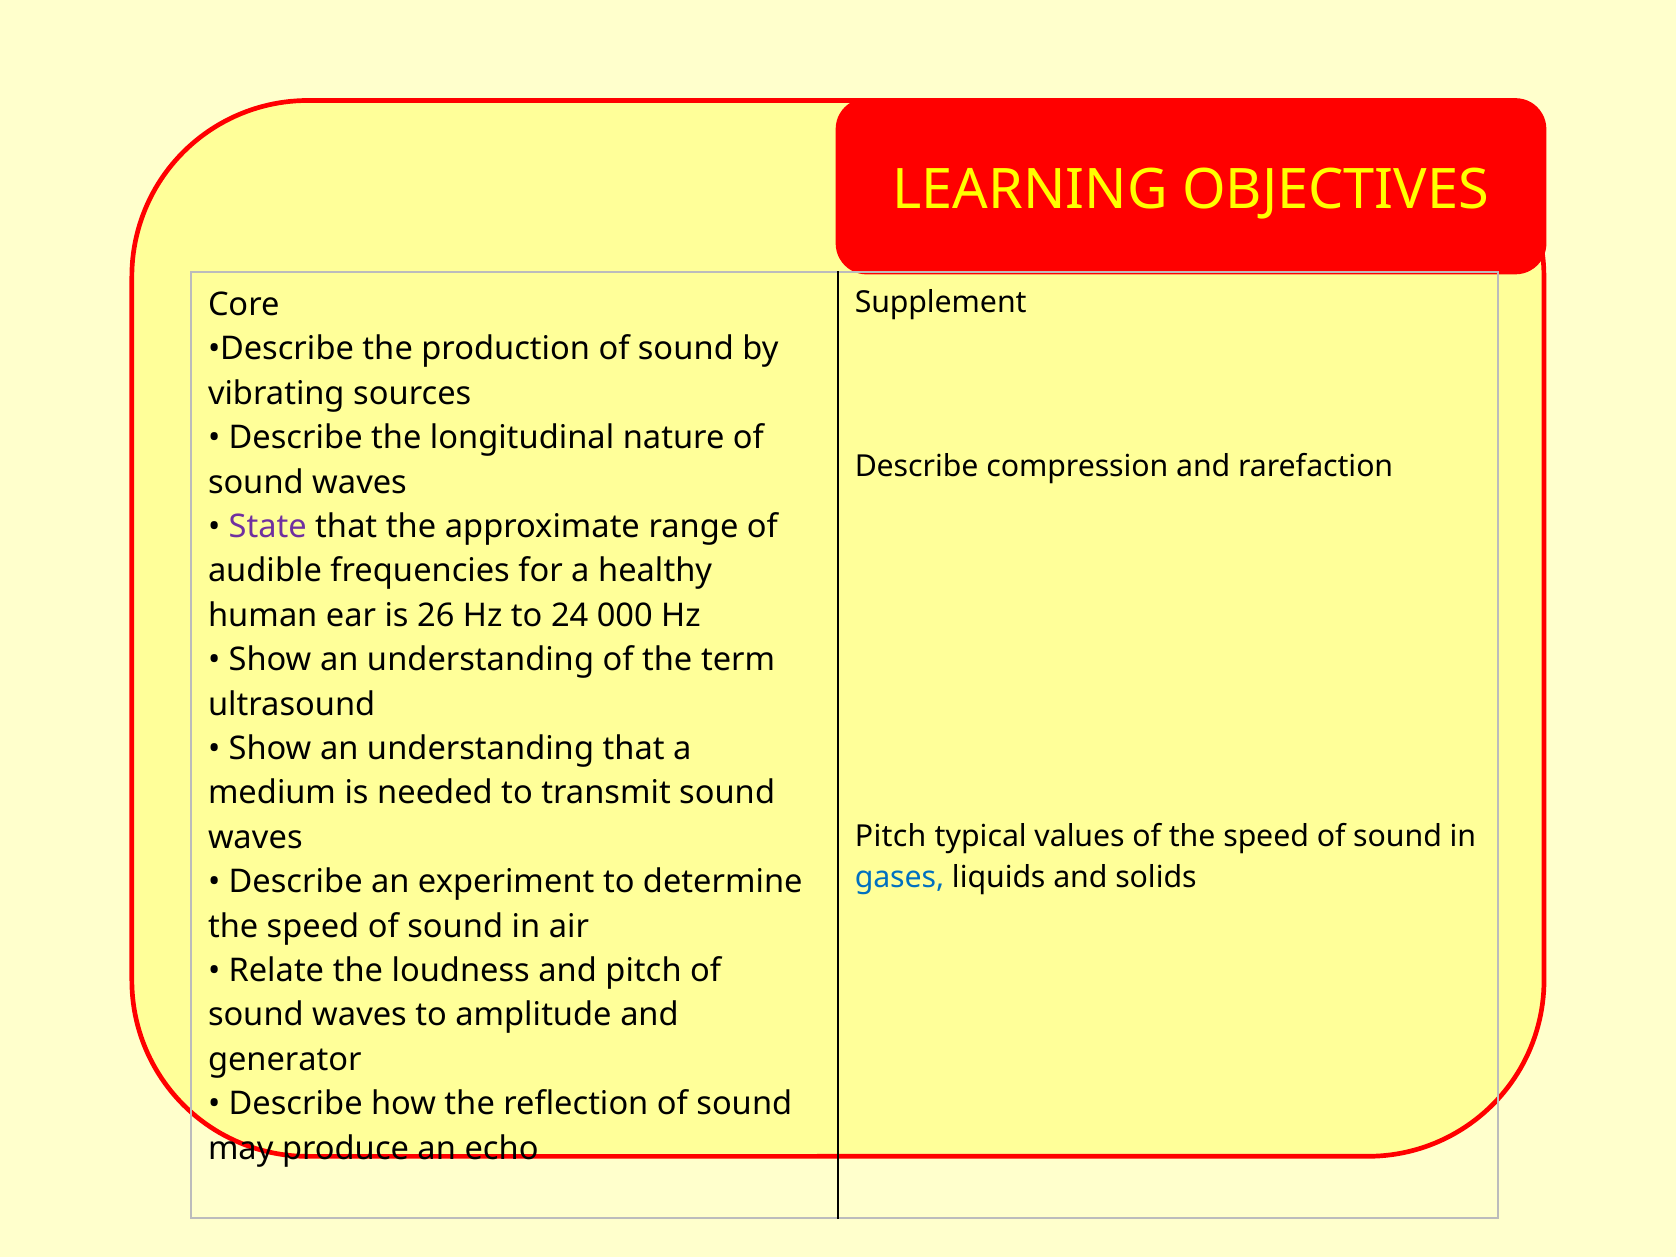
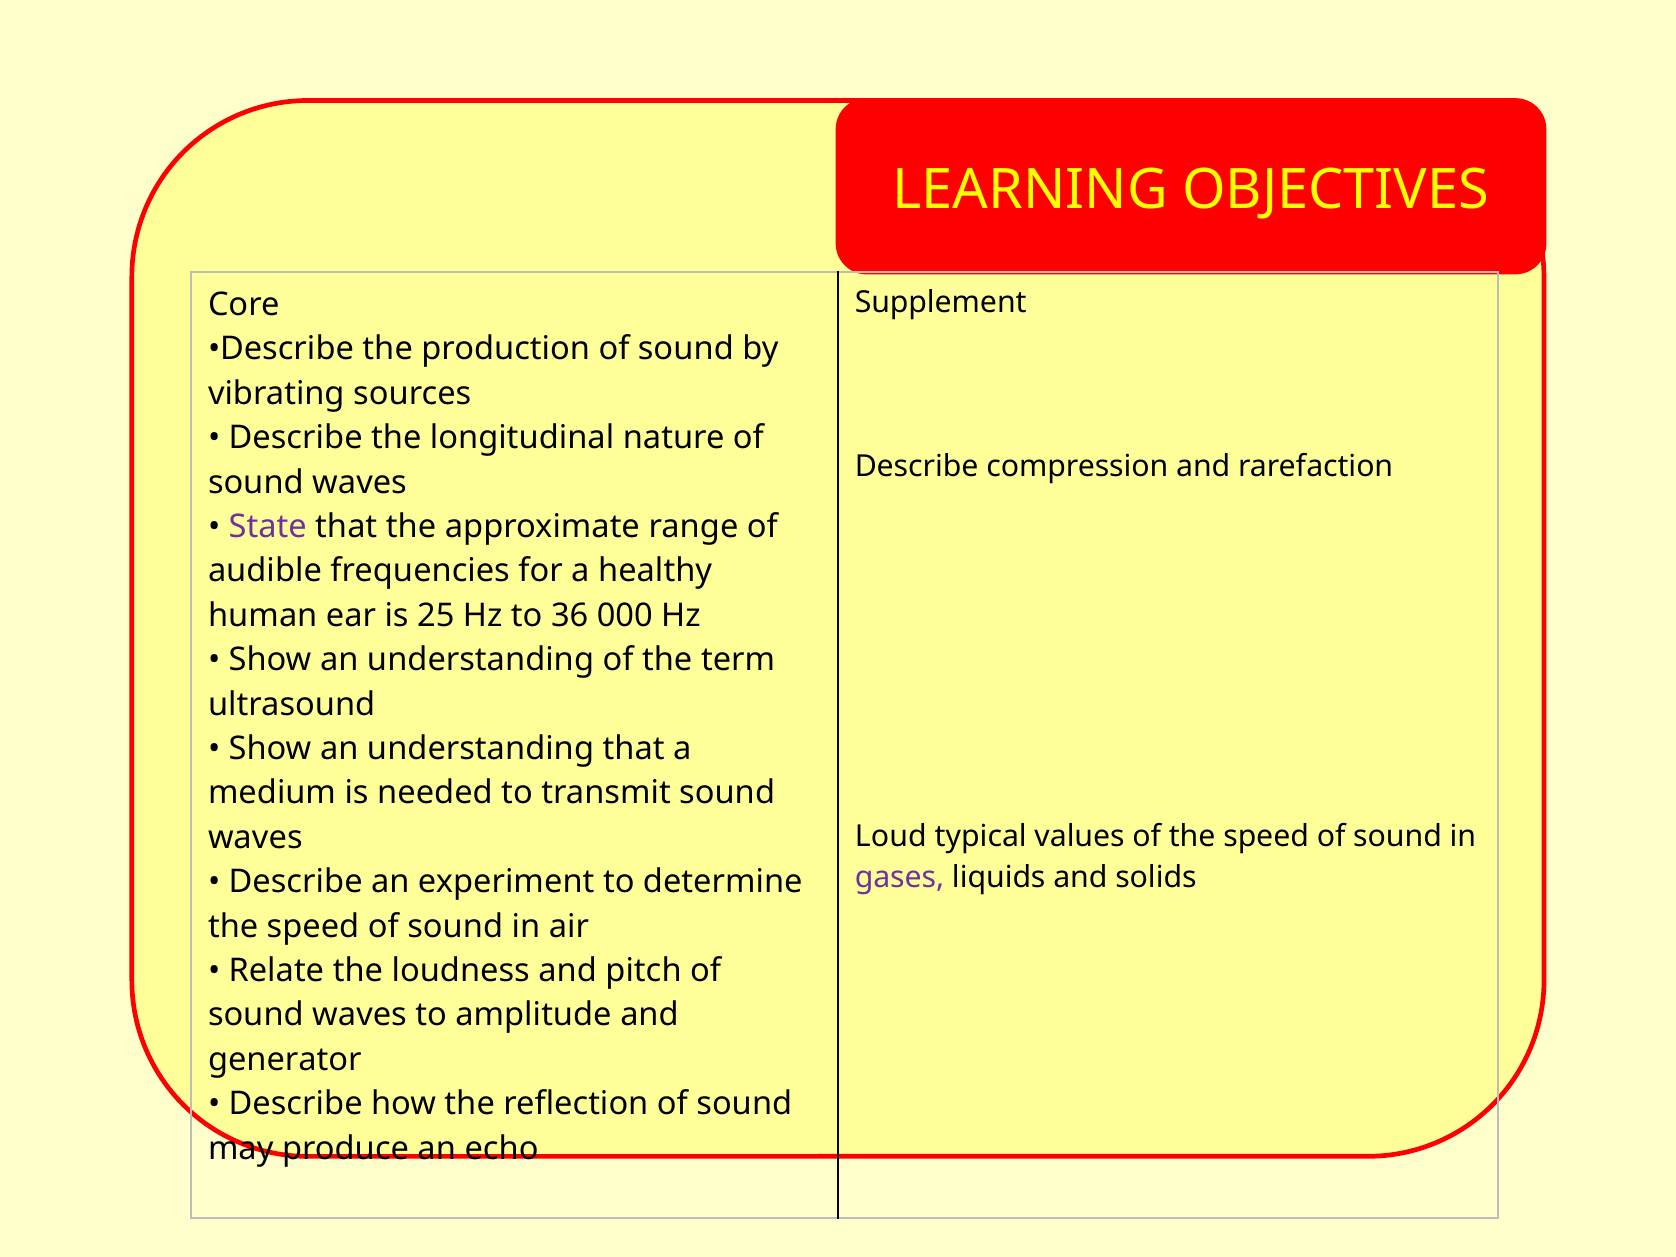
26: 26 -> 25 (436, 615)
24: 24 -> 36 (570, 615)
Pitch: Pitch -> Loud (891, 836)
gases colour: blue -> purple (900, 877)
